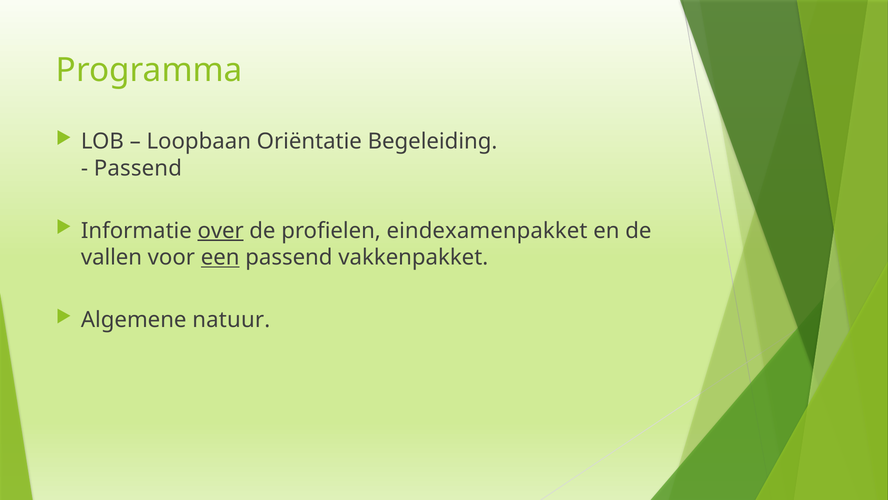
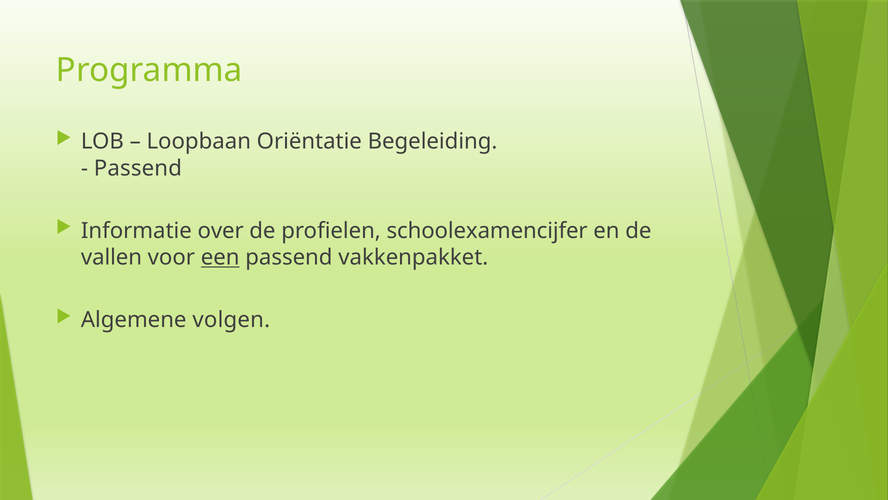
over underline: present -> none (221, 231)
eindexamenpakket: eindexamenpakket -> schoolexamencijfer (487, 231)
natuur: natuur -> volgen (231, 320)
